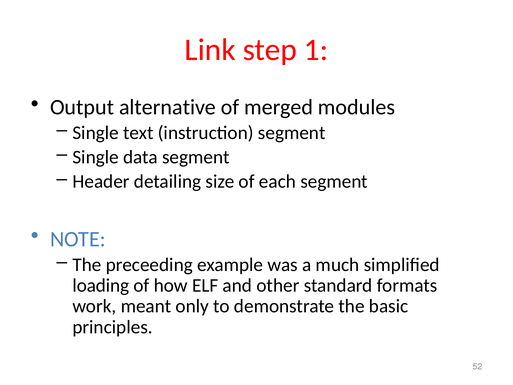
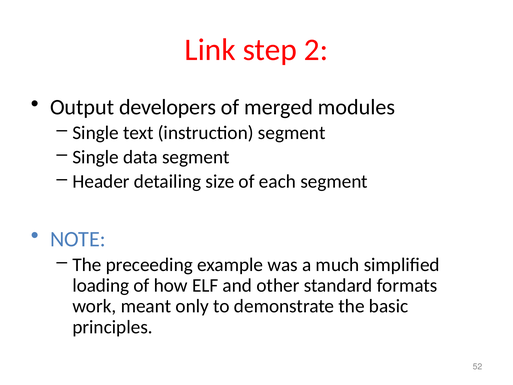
1: 1 -> 2 (316, 50)
alternative: alternative -> developers (168, 107)
